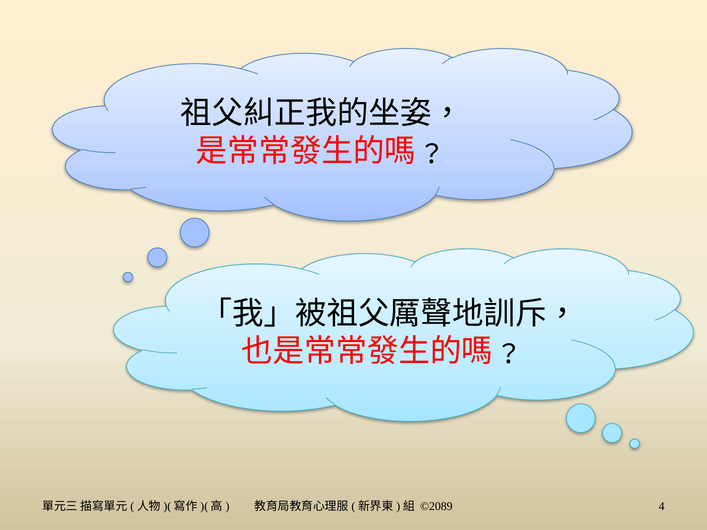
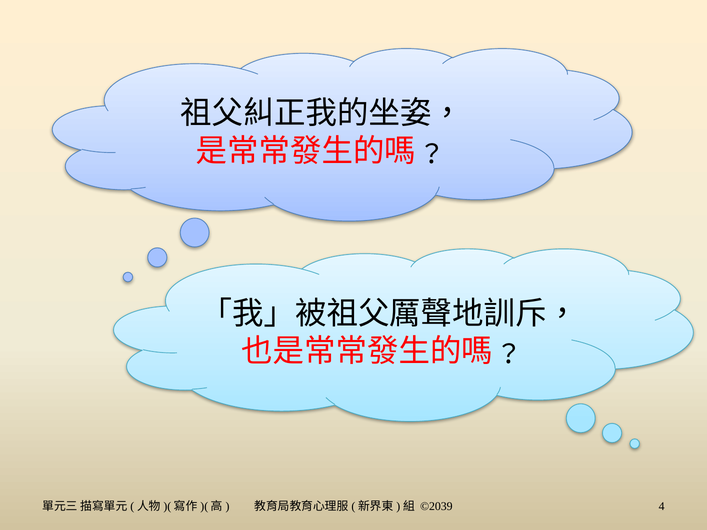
©2089: ©2089 -> ©2039 (436, 506)
